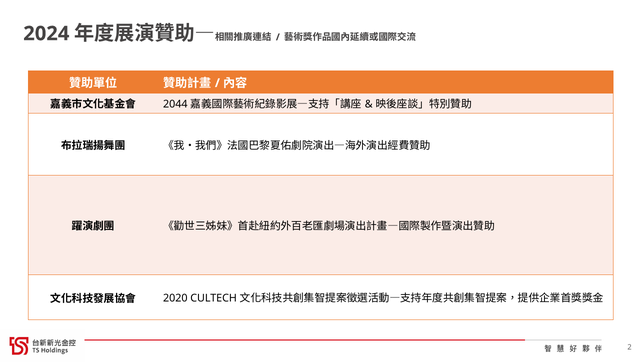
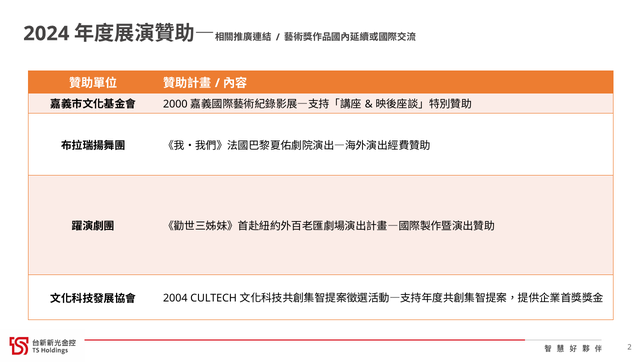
2044: 2044 -> 2000 (175, 104)
2020: 2020 -> 2004 (175, 299)
